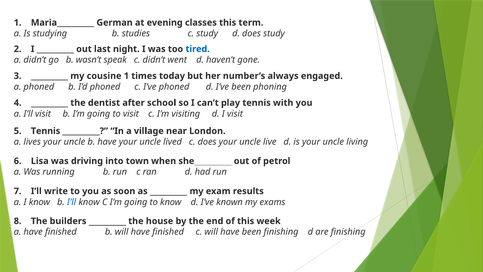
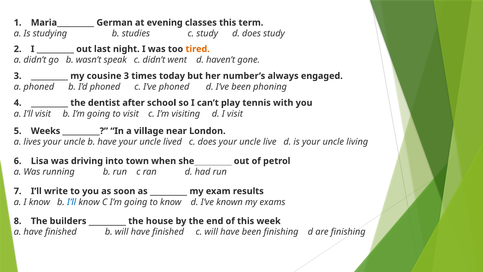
tired colour: blue -> orange (198, 49)
cousine 1: 1 -> 3 (126, 76)
5 Tennis: Tennis -> Weeks (46, 131)
